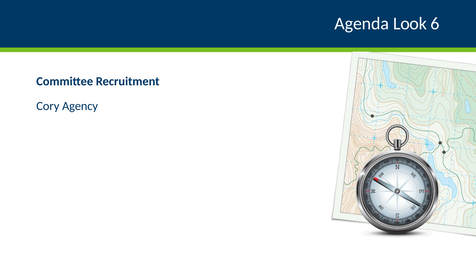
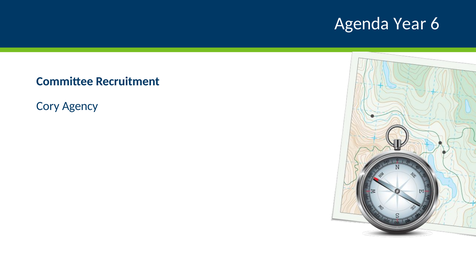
Look: Look -> Year (410, 24)
